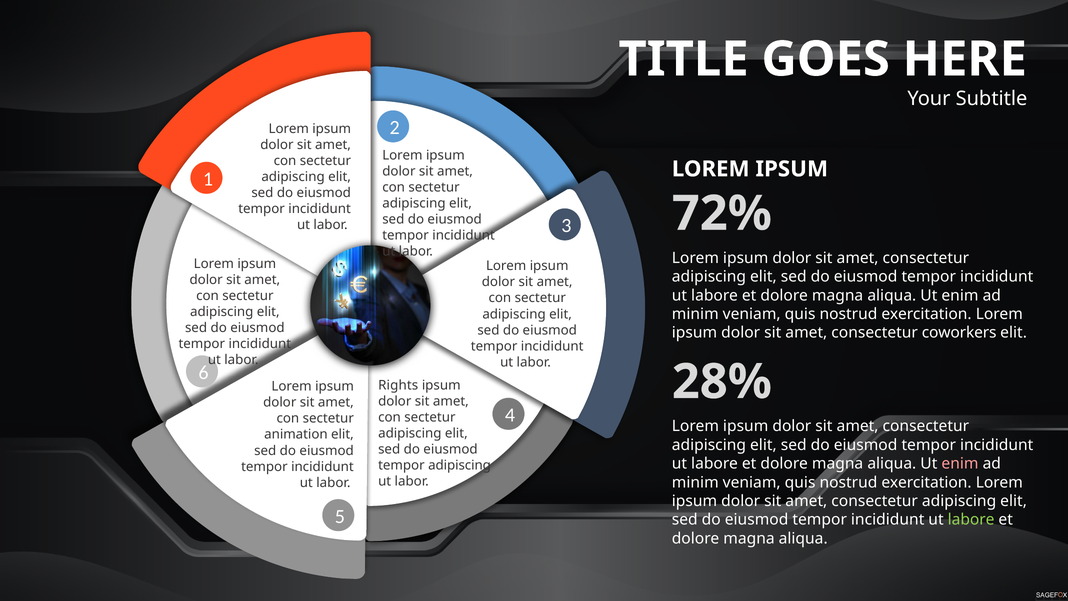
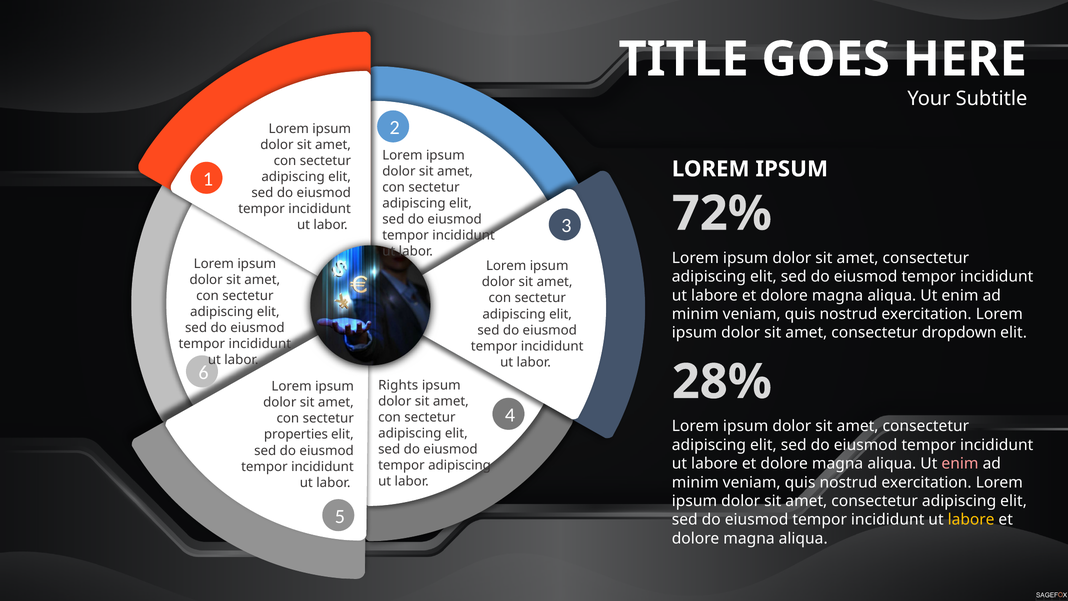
coworkers: coworkers -> dropdown (959, 333)
animation: animation -> properties (296, 434)
labore colour: light green -> yellow (971, 520)
